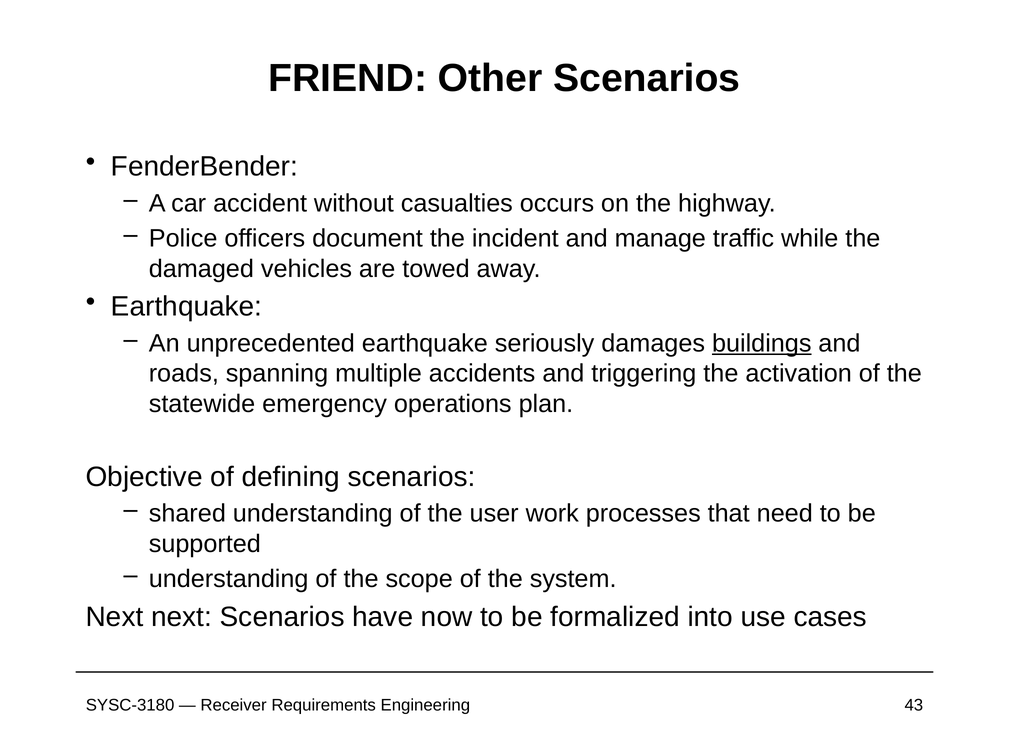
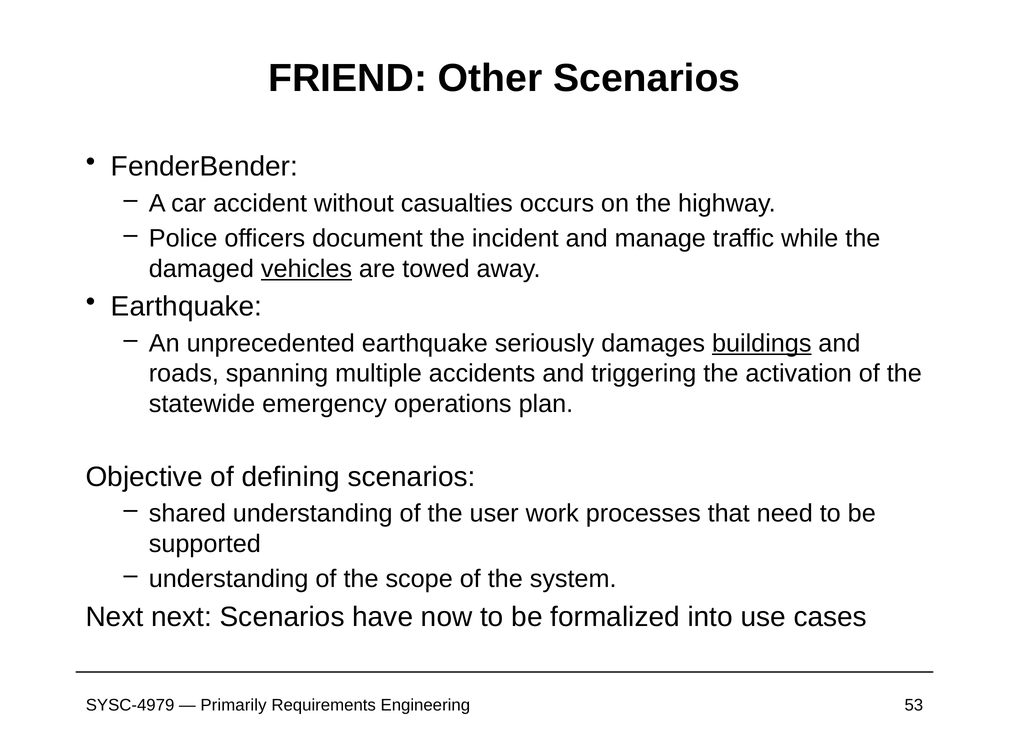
vehicles underline: none -> present (306, 269)
SYSC-3180: SYSC-3180 -> SYSC-4979 (130, 706)
Receiver: Receiver -> Primarily (233, 706)
43: 43 -> 53 (914, 706)
